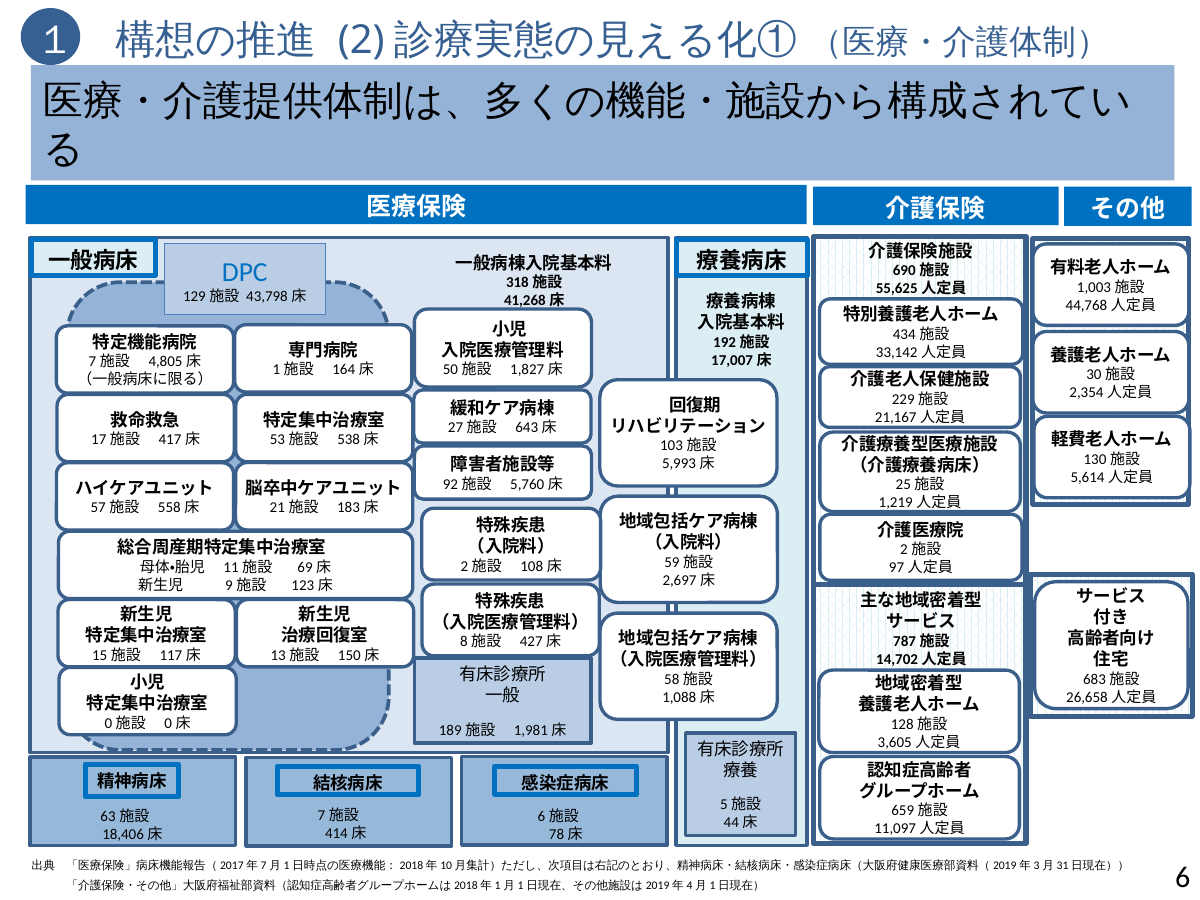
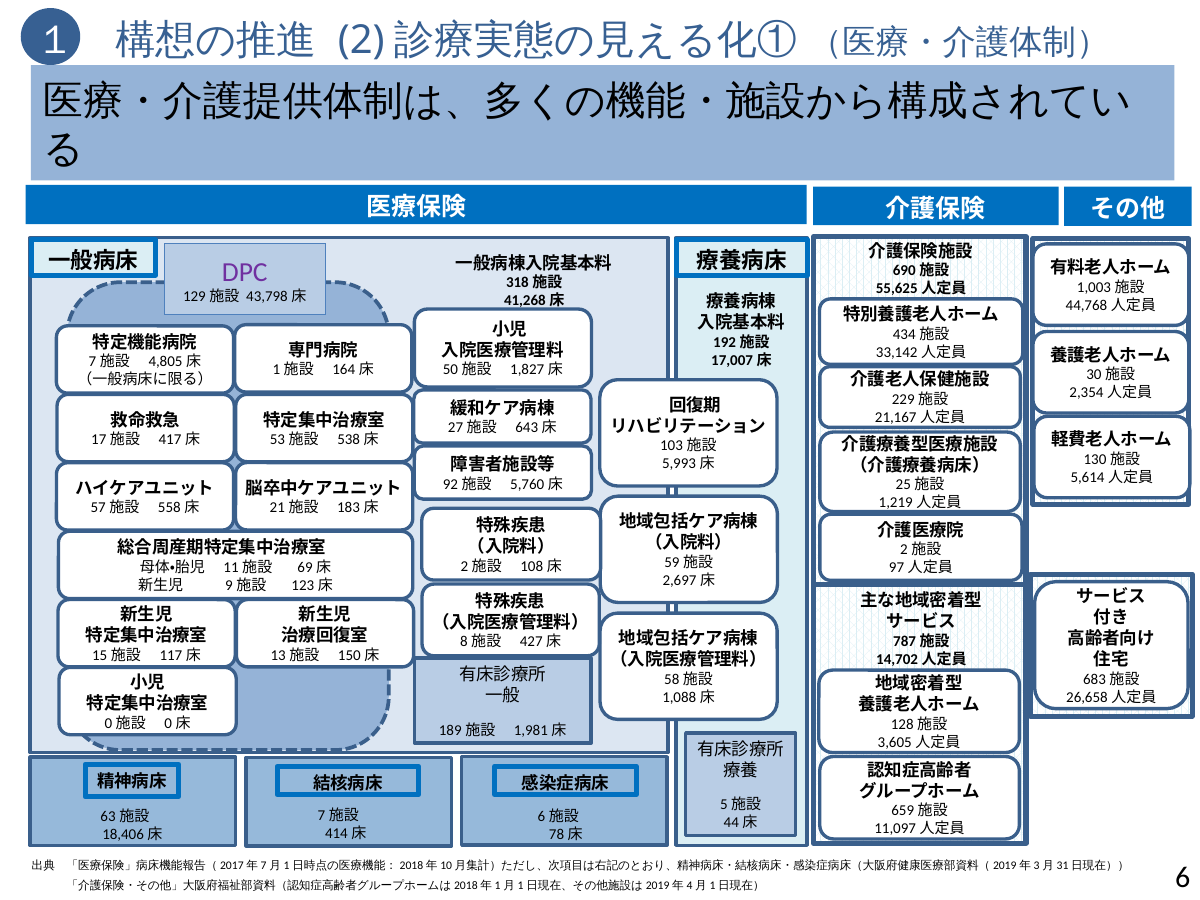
DPC colour: blue -> purple (245, 272)
